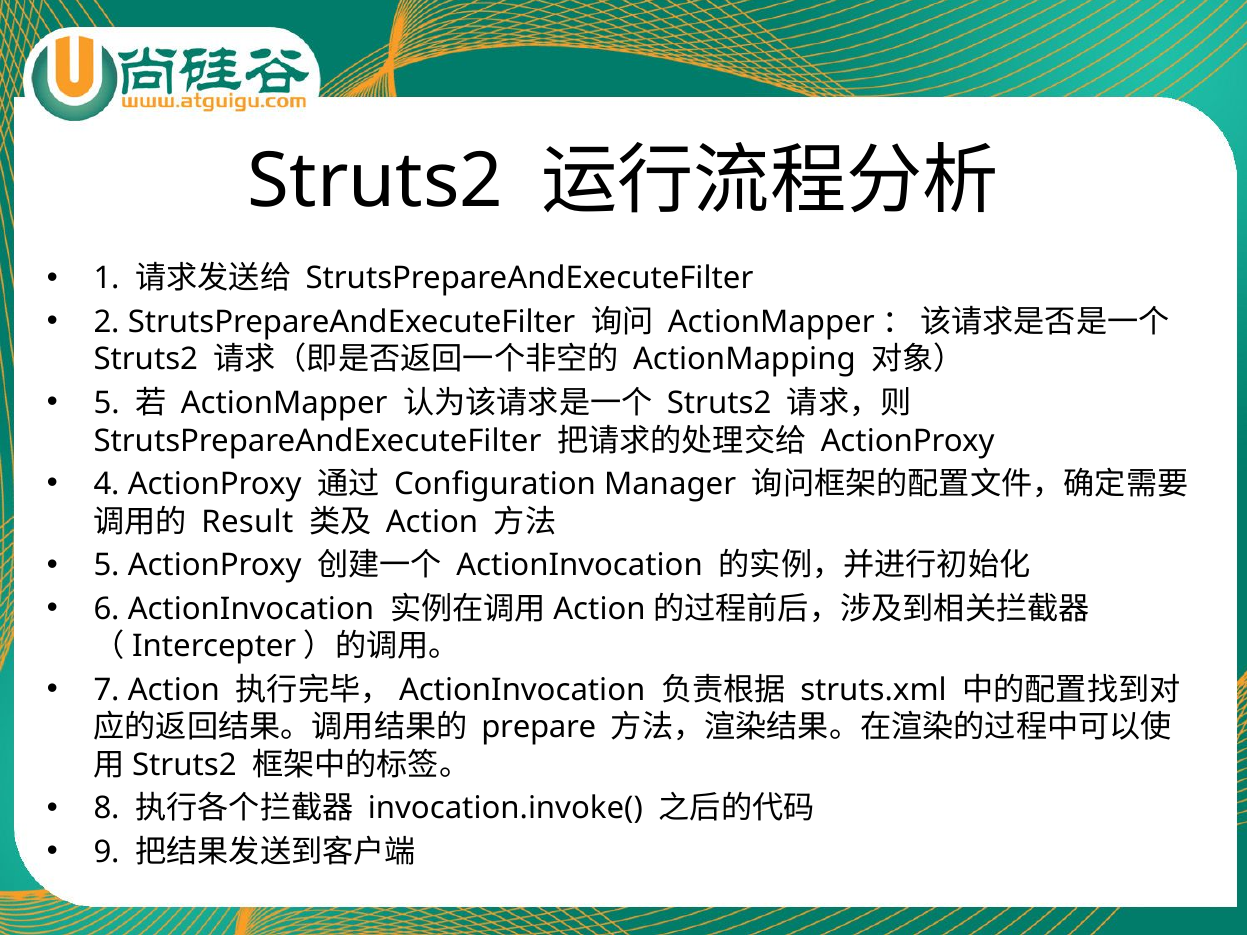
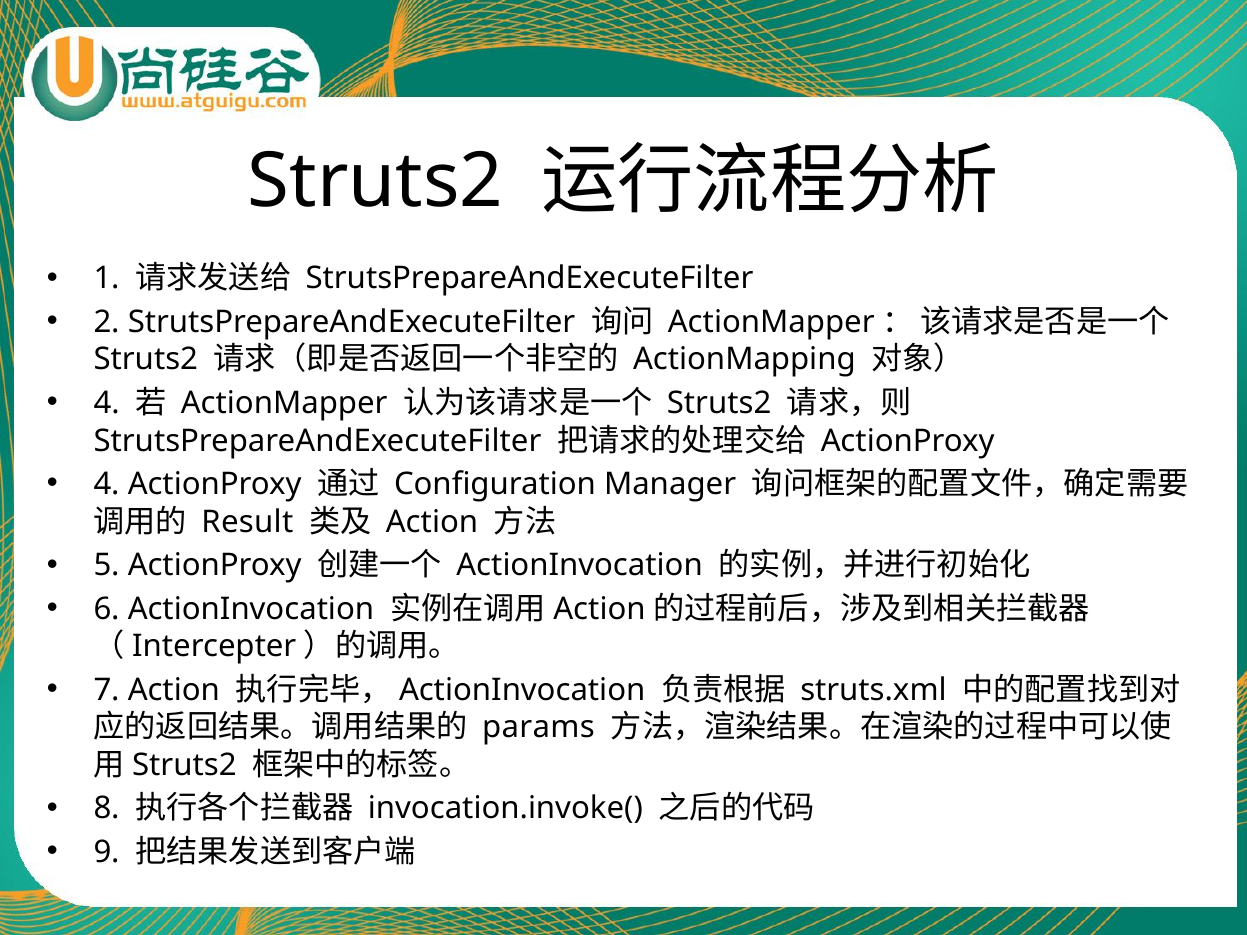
5: 5 -> 4 (107, 403)
prepare: prepare -> params (539, 728)
